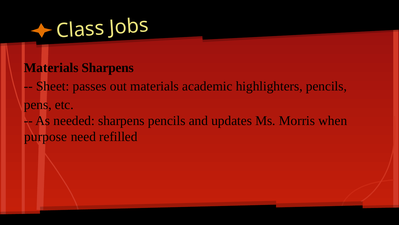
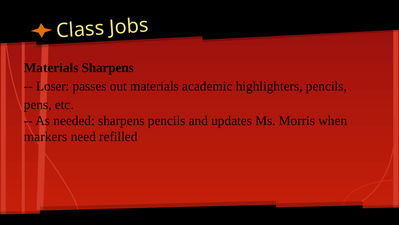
Sheet: Sheet -> Loser (53, 86)
purpose: purpose -> markers (46, 136)
